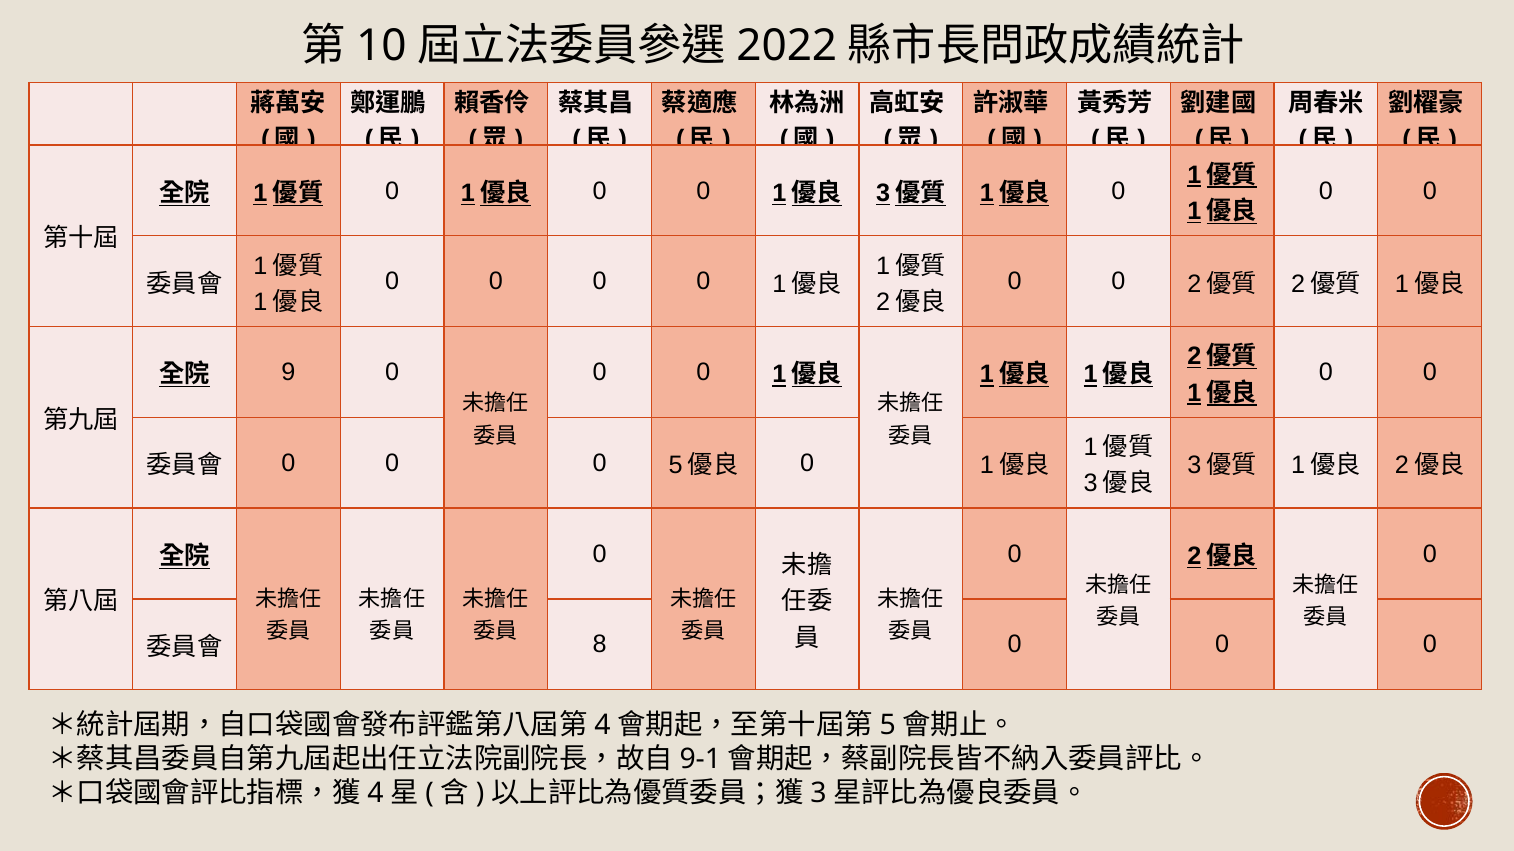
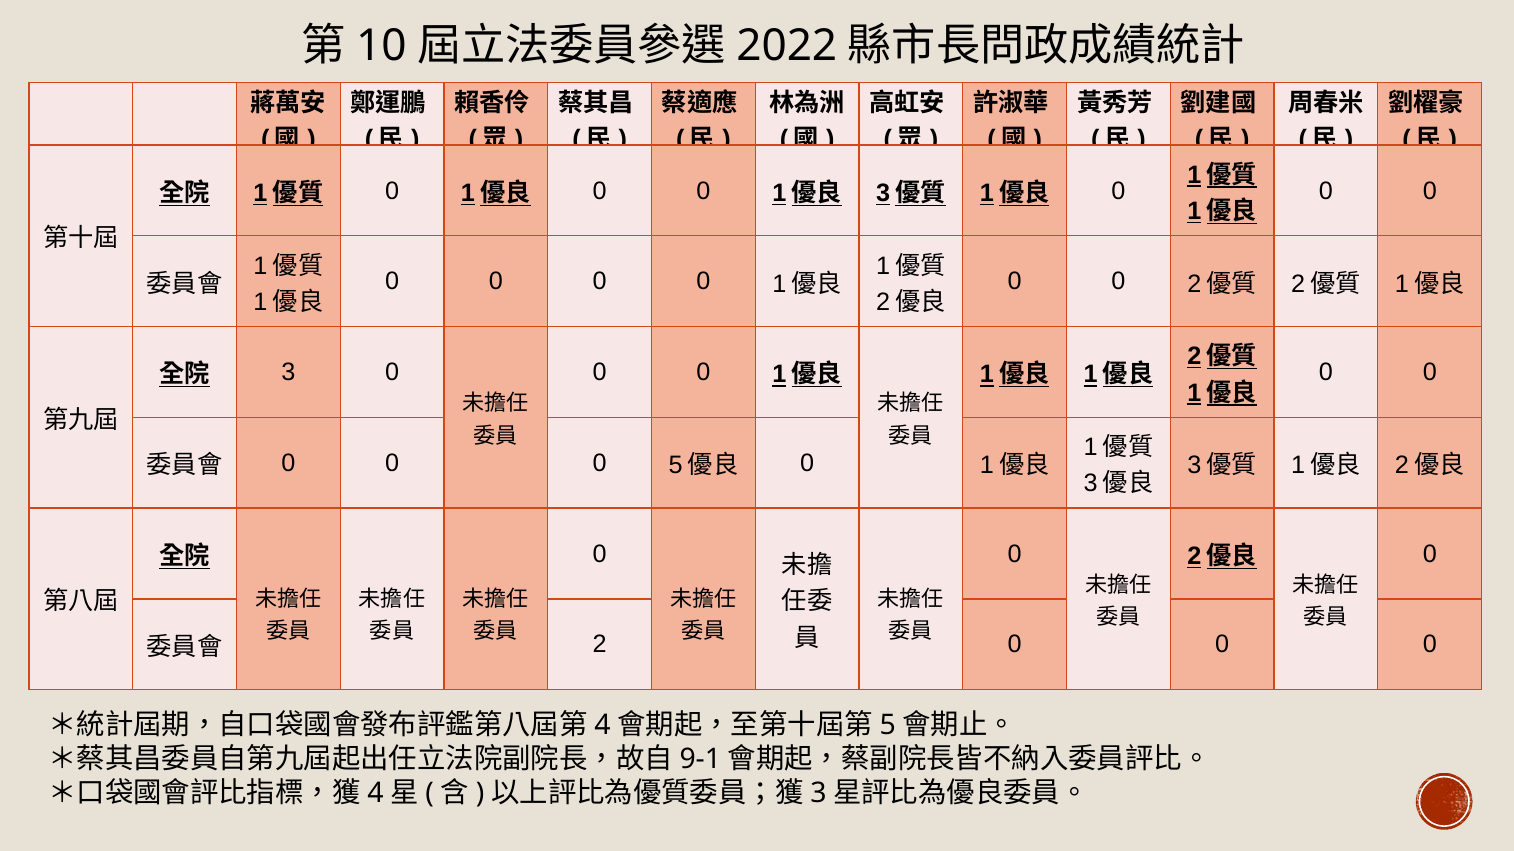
9: 9 -> 3 (288, 373)
8: 8 -> 2 (600, 645)
